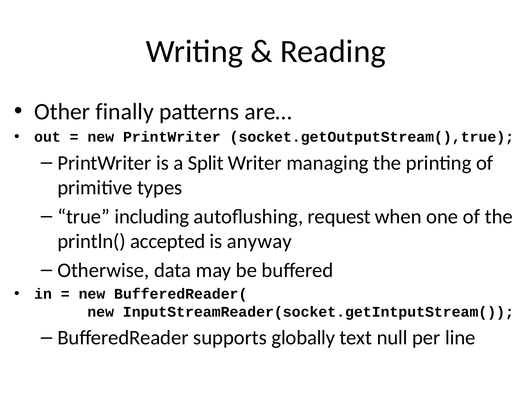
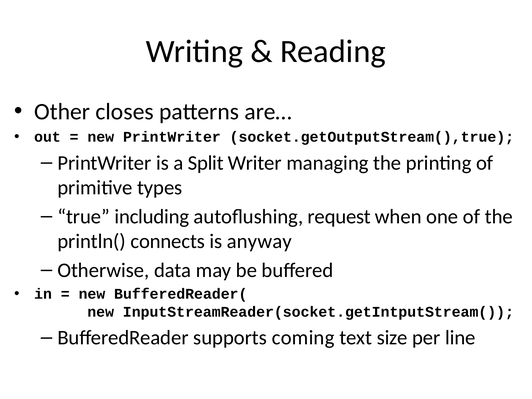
finally: finally -> closes (125, 112)
accepted: accepted -> connects (168, 241)
globally: globally -> coming (303, 338)
null: null -> size (392, 338)
